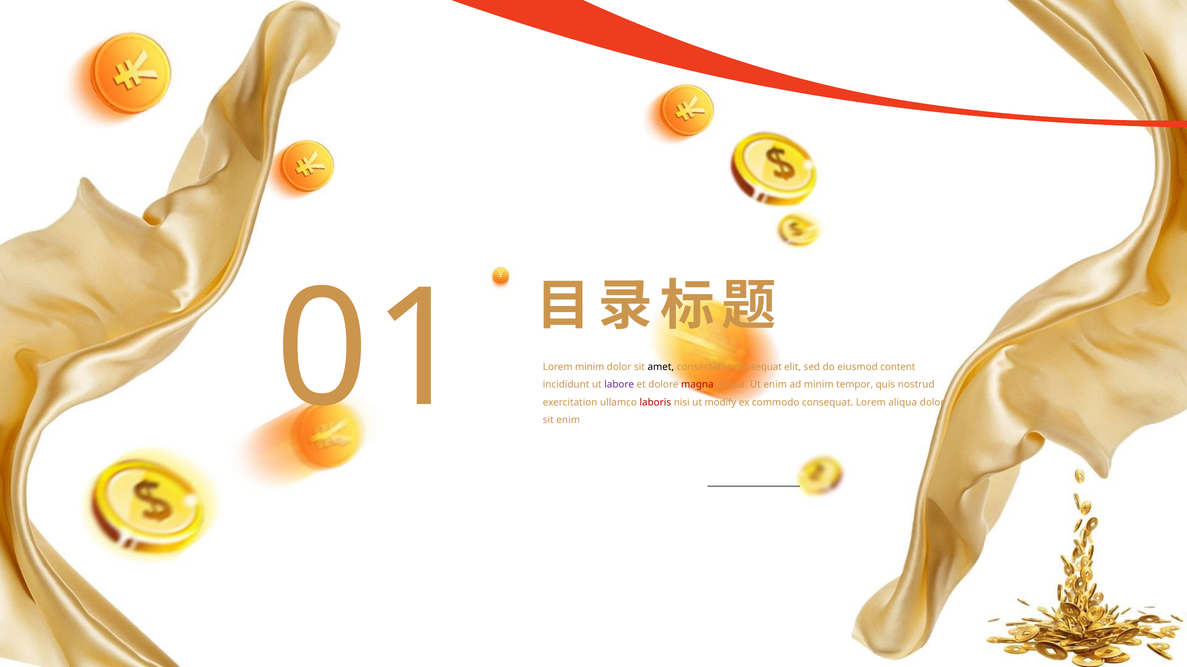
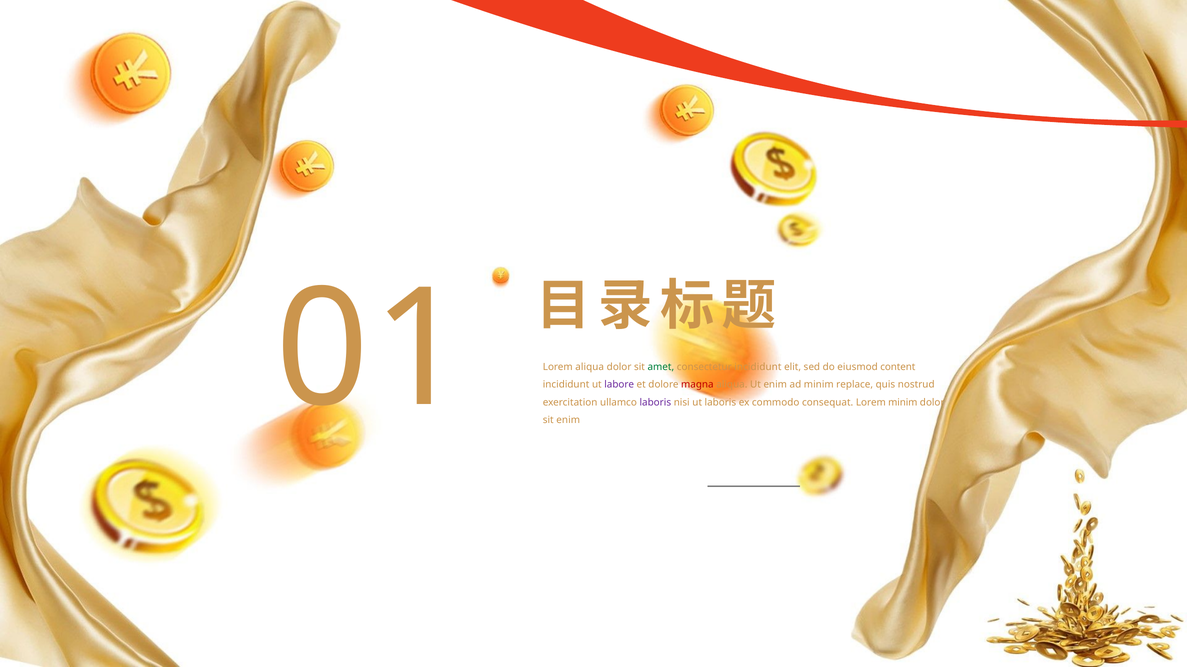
Lorem minim: minim -> aliqua (590, 367)
amet colour: black -> green (661, 367)
consectetur consequat: consequat -> incididunt (758, 367)
tempor: tempor -> replace (855, 385)
laboris colour: red -> purple (655, 403)
ut modify: modify -> laboris (720, 403)
Lorem aliqua: aliqua -> minim (903, 403)
